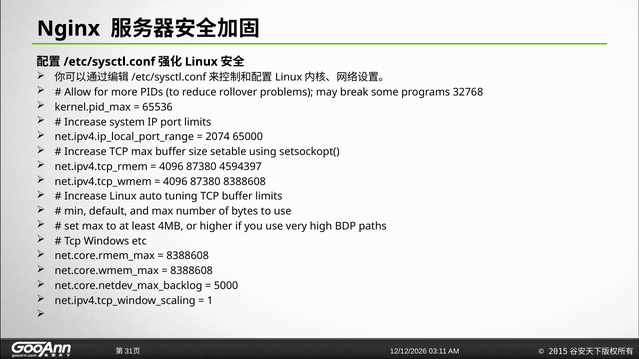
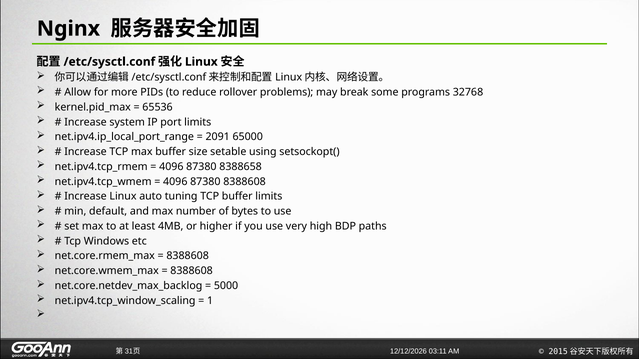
2074: 2074 -> 2091 (218, 137)
4594397: 4594397 -> 8388658 (241, 167)
